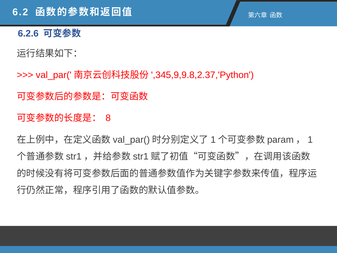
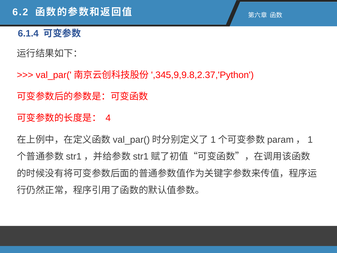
6.2.6: 6.2.6 -> 6.1.4 (28, 34)
8: 8 -> 4 (108, 118)
